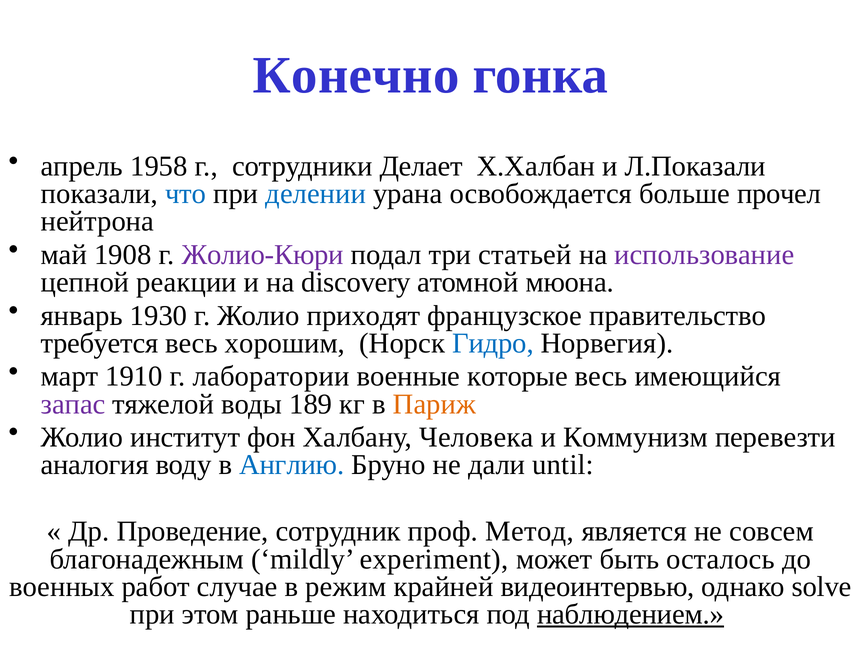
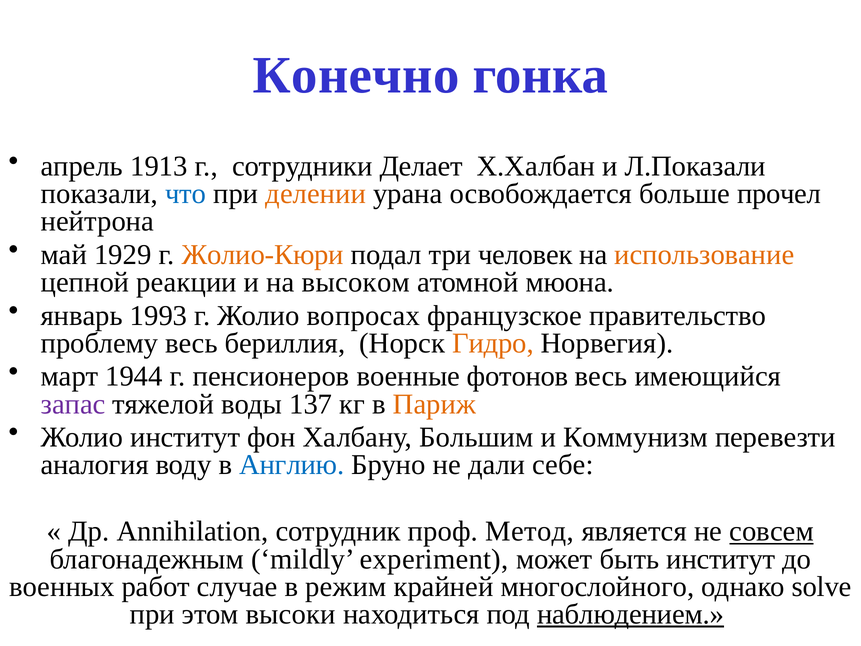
1958: 1958 -> 1913 (159, 166)
делении colour: blue -> orange (316, 194)
1908: 1908 -> 1929 (123, 255)
Жолио-Кюри colour: purple -> orange (263, 255)
статьей: статьей -> человек (525, 255)
использование colour: purple -> orange (704, 255)
discovery: discovery -> высоком (356, 282)
1930: 1930 -> 1993 (159, 315)
приходят: приходят -> вопросах (363, 315)
требуется: требуется -> проблему (100, 343)
хорошим: хорошим -> бериллия (285, 343)
Гидро colour: blue -> orange (493, 343)
1910: 1910 -> 1944 (134, 376)
лаборатории: лаборатории -> пенсионеров (271, 376)
которые: которые -> фотонов (518, 376)
189: 189 -> 137 (311, 404)
Человека: Человека -> Большим (476, 437)
until: until -> себе (563, 465)
Проведение: Проведение -> Annihilation (193, 531)
совсем underline: none -> present (772, 531)
быть осталось: осталось -> институт (721, 559)
видеоинтервью: видеоинтервью -> многослойного (597, 586)
раньше: раньше -> высоки (291, 614)
